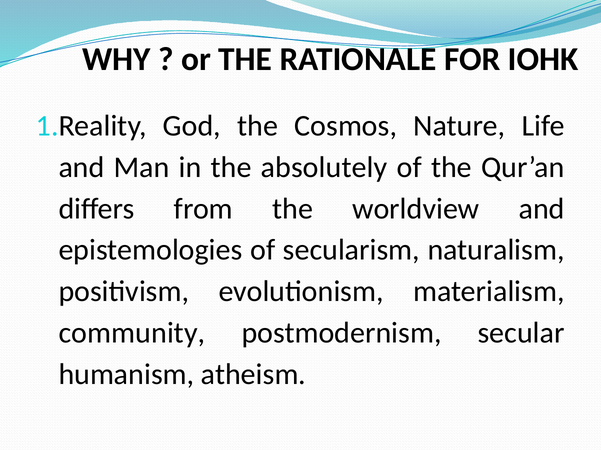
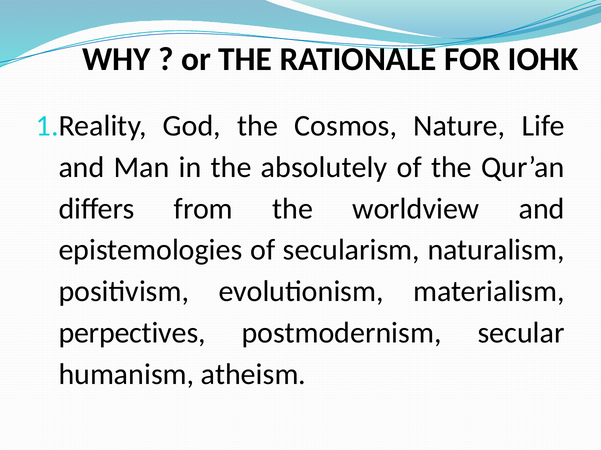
community: community -> perpectives (132, 333)
